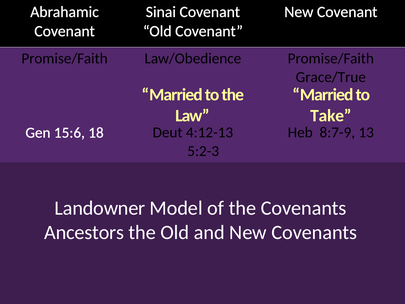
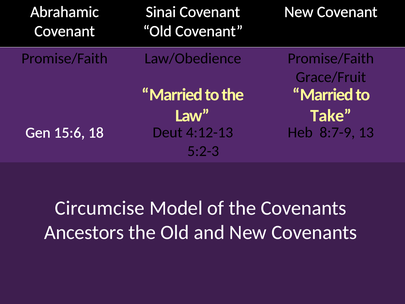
Grace/True: Grace/True -> Grace/Fruit (331, 77)
Landowner: Landowner -> Circumcise (100, 208)
